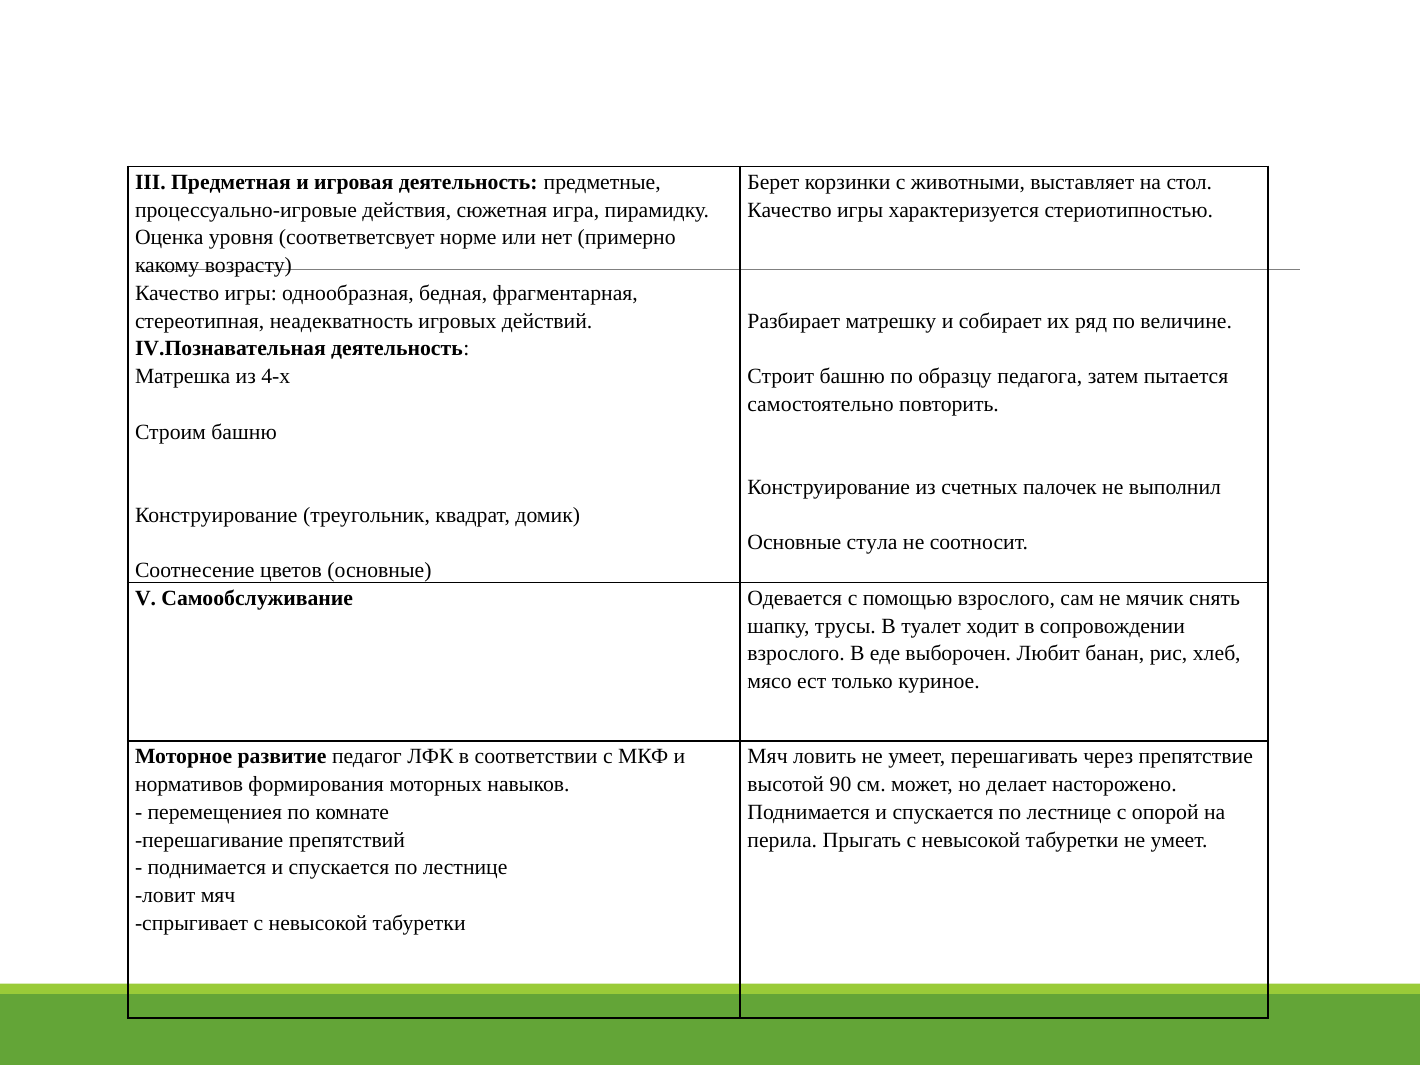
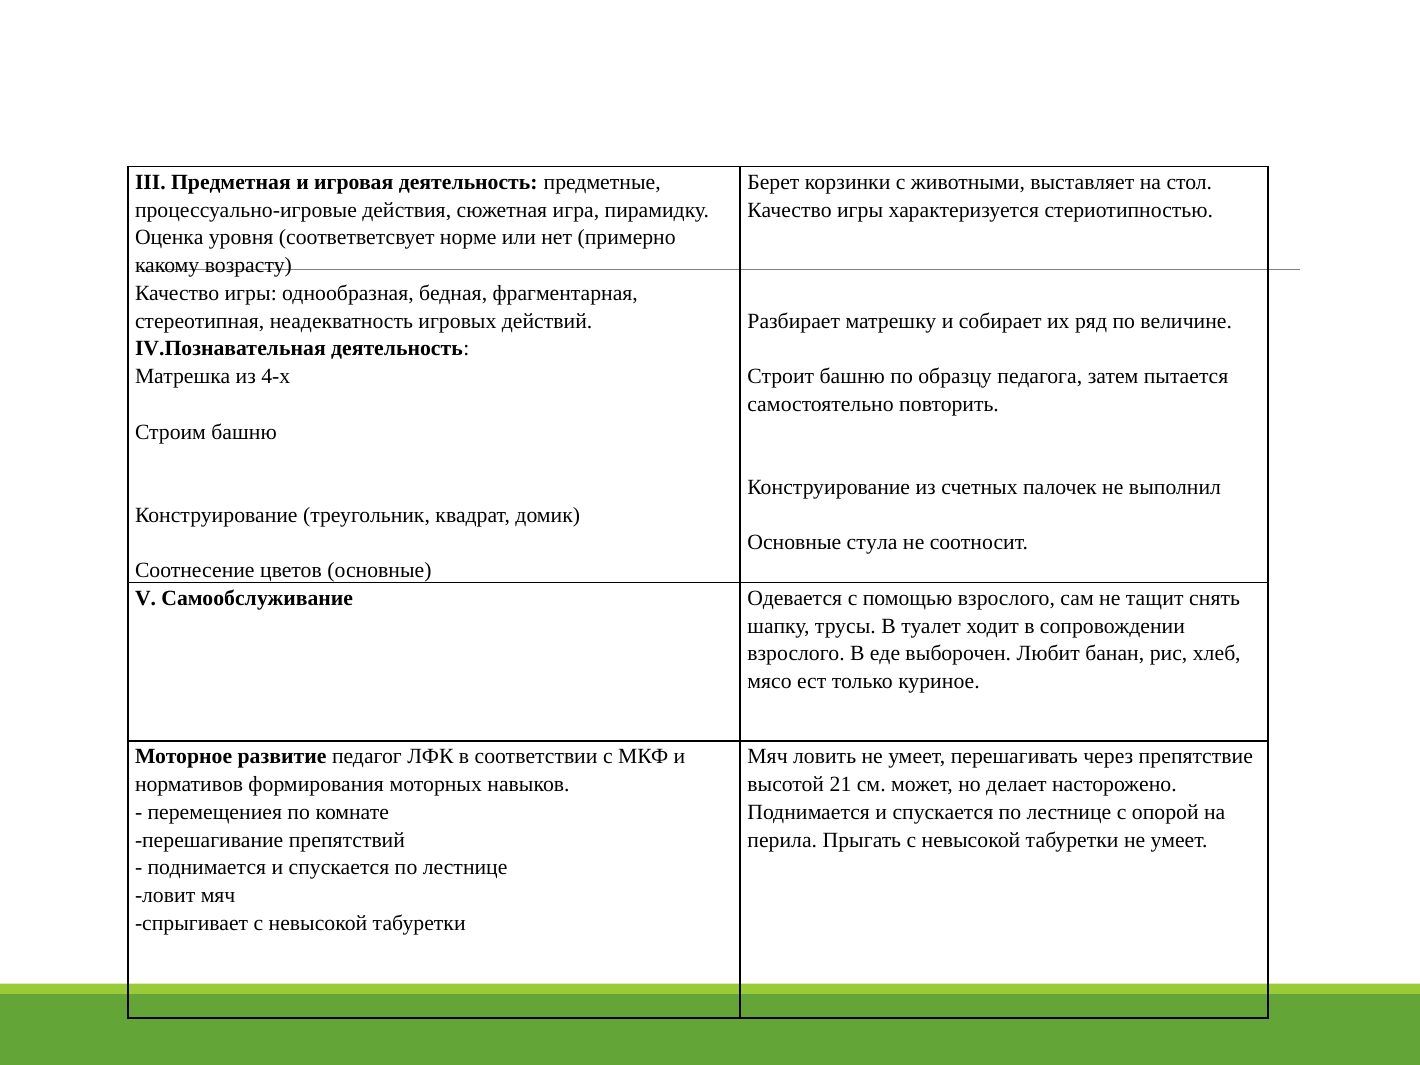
мячик: мячик -> тащит (1155, 598)
90: 90 -> 21 (841, 784)
